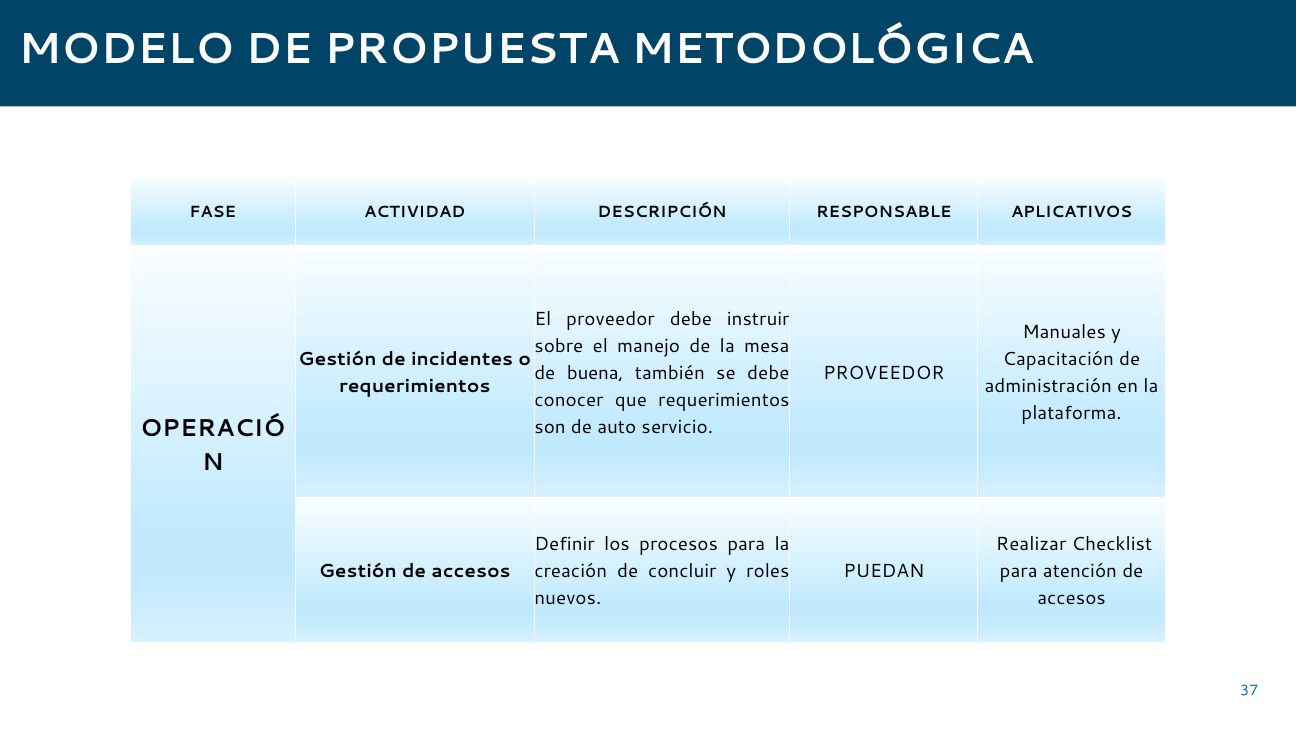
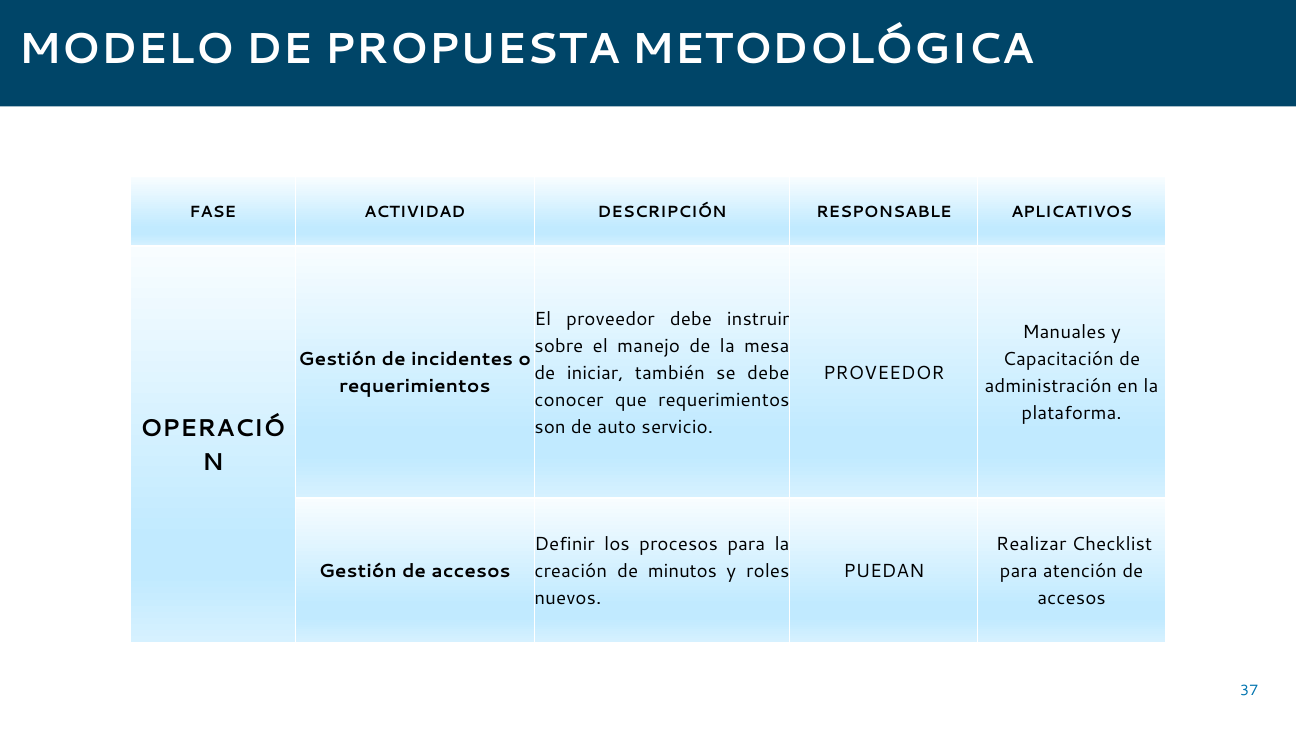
buena: buena -> iniciar (595, 373)
concluir: concluir -> minutos (682, 571)
